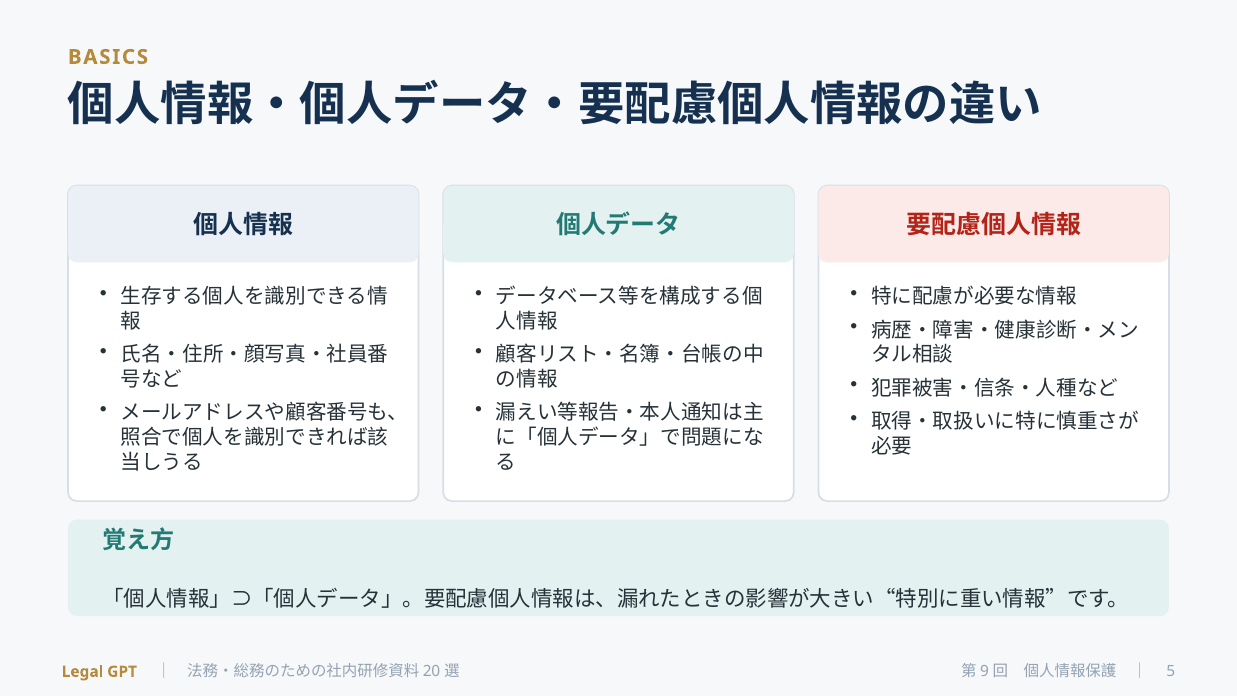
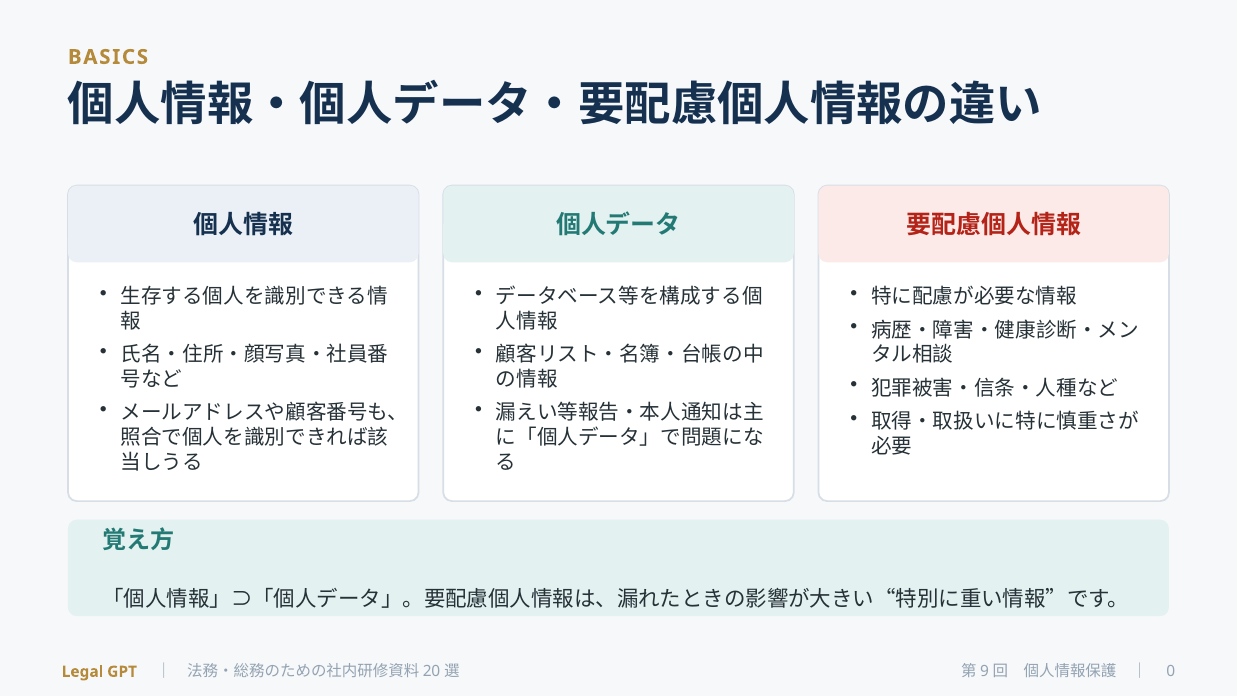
5: 5 -> 0 (1171, 671)
